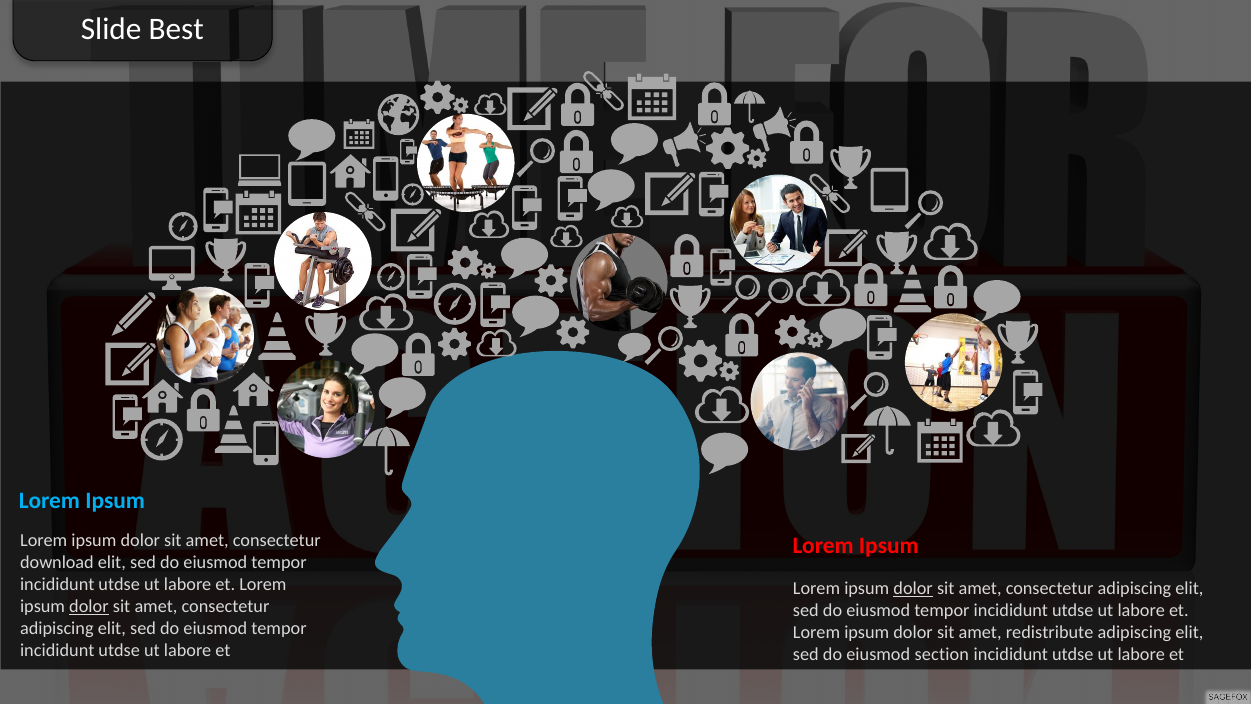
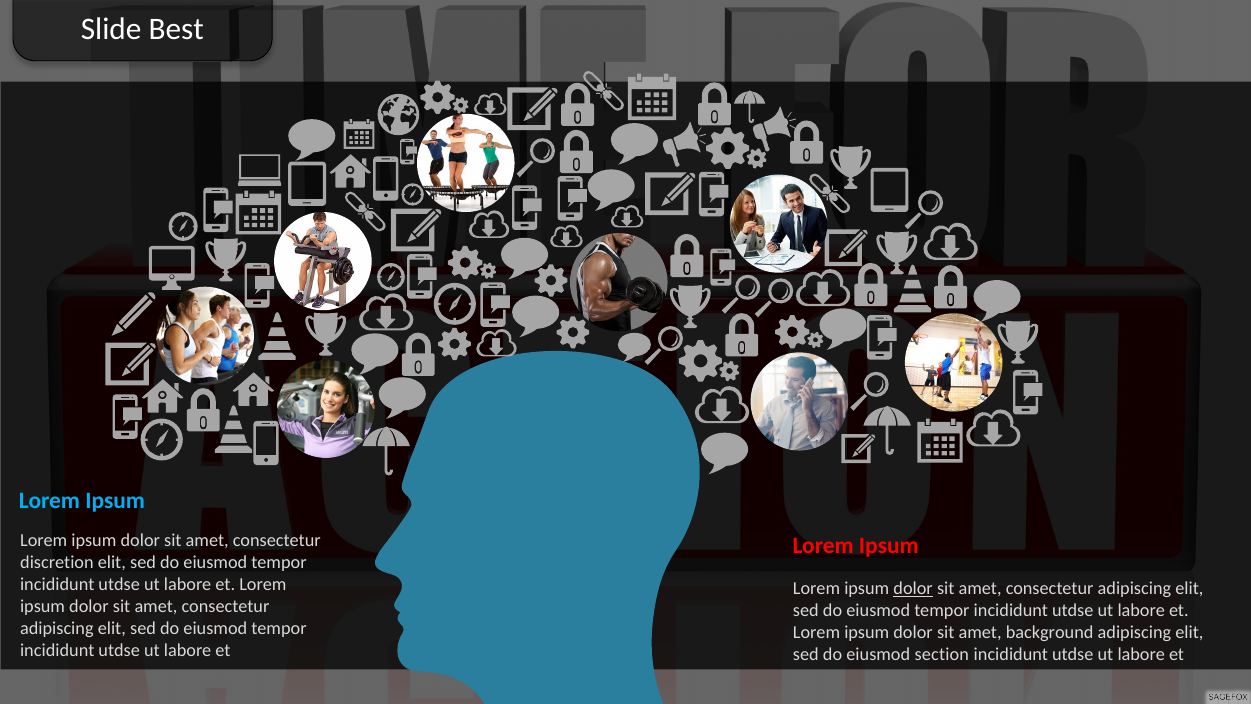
download: download -> discretion (57, 562)
dolor underline: present -> none (89, 606)
redistribute: redistribute -> background (1050, 632)
